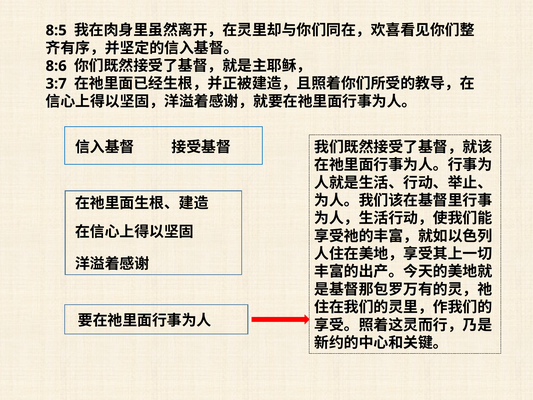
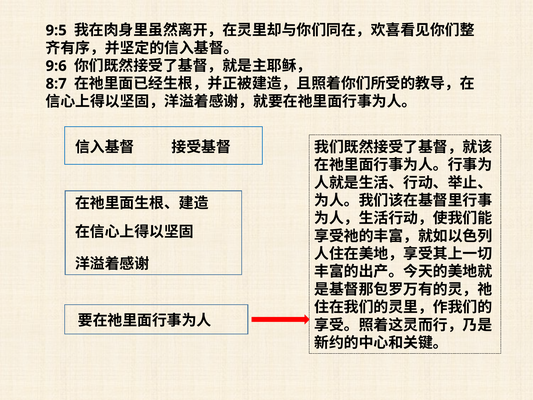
8:5: 8:5 -> 9:5 (56, 30)
8:6: 8:6 -> 9:6 (56, 66)
3:7: 3:7 -> 8:7 (56, 84)
